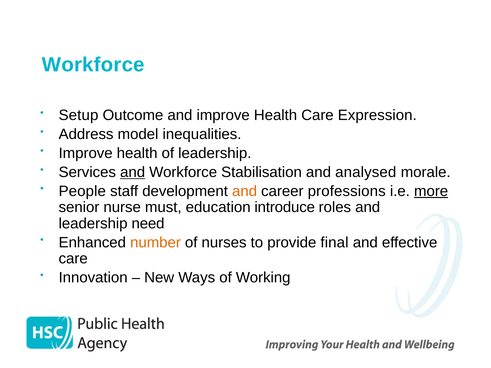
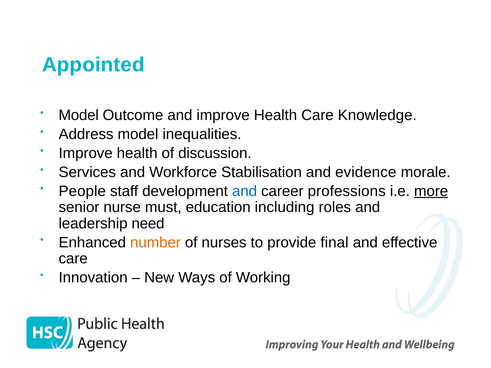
Workforce: Workforce -> Appointed (93, 65)
Setup: Setup -> Model (79, 115)
Expression: Expression -> Knowledge (377, 115)
of leadership: leadership -> discussion (215, 153)
and underline: present -> none (133, 172)
analysed: analysed -> evidence (366, 172)
and colour: orange -> blue (245, 191)
introduce: introduce -> including (285, 207)
